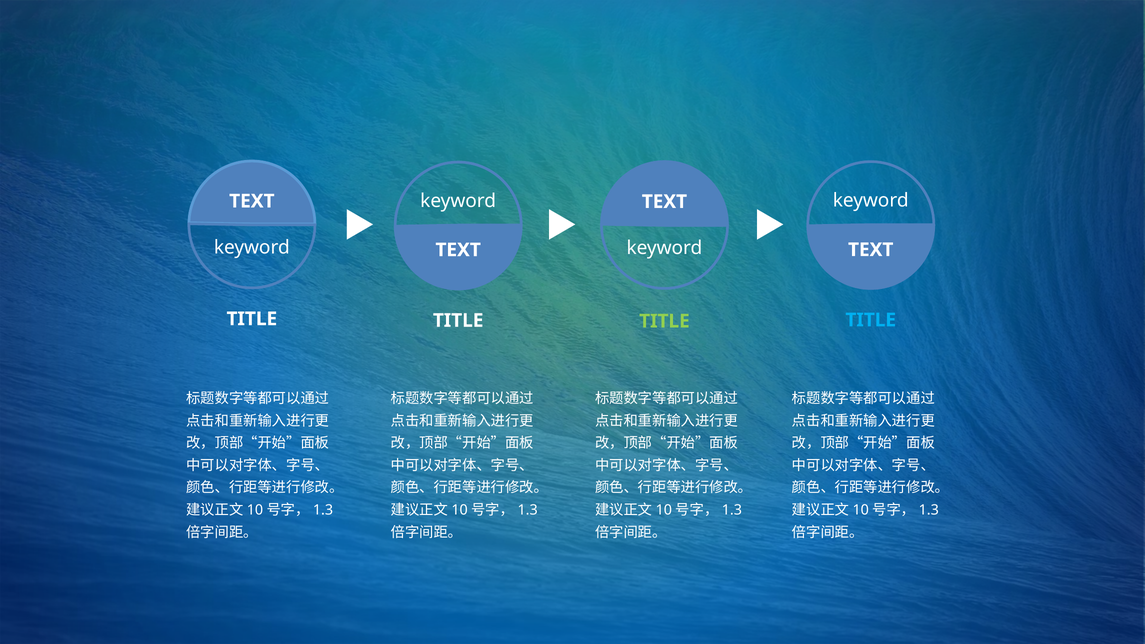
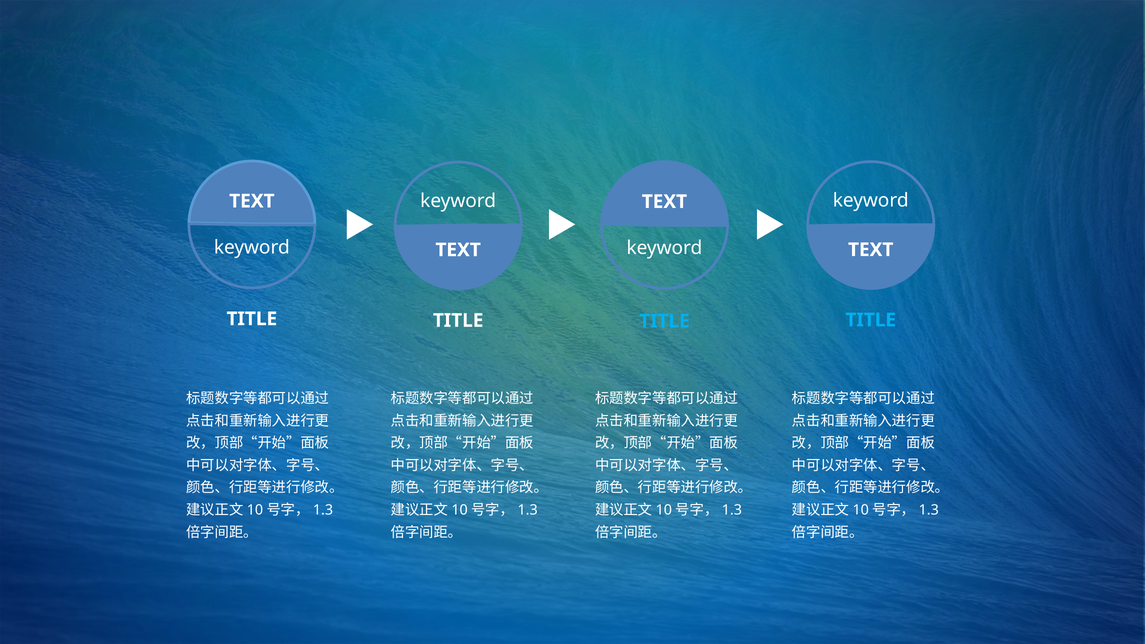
TITLE colour: light green -> light blue (664, 321)
